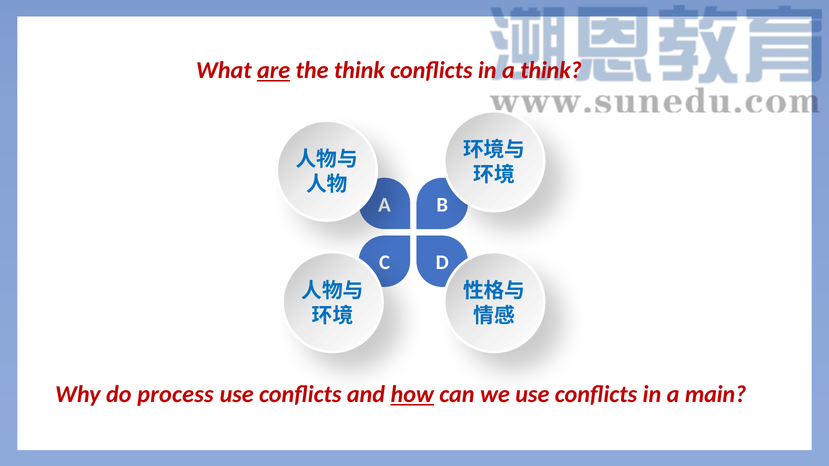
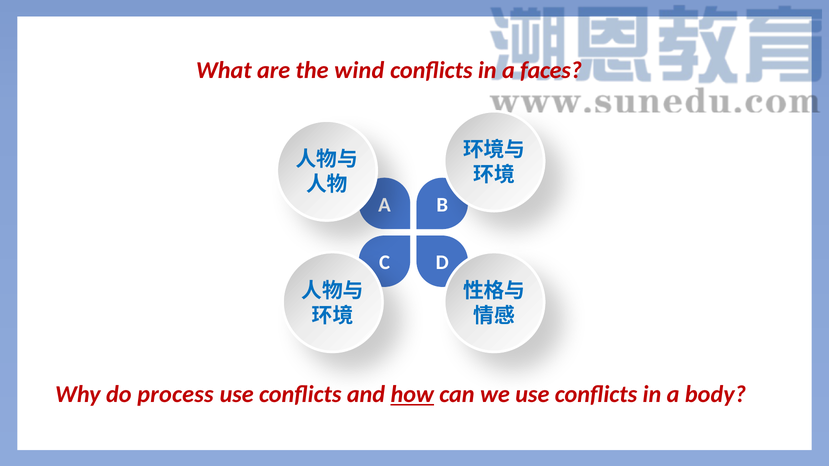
are underline: present -> none (274, 70)
the think: think -> wind (359, 70)
a think: think -> faces (551, 70)
main: main -> body (715, 395)
